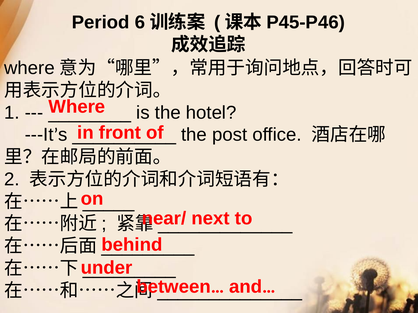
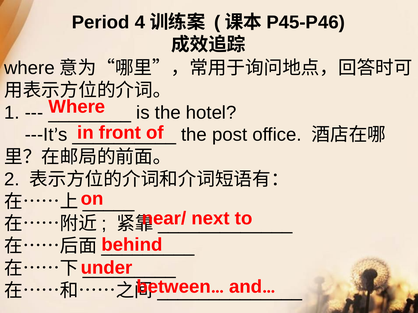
6: 6 -> 4 (140, 23)
